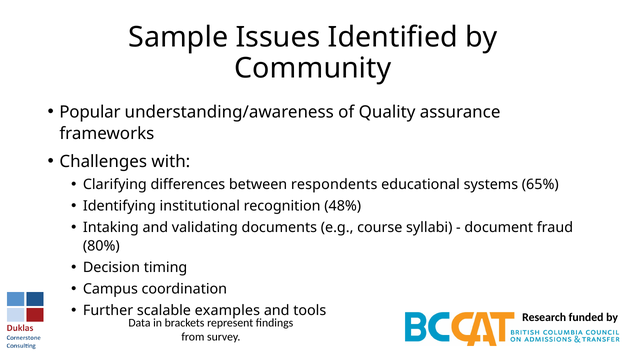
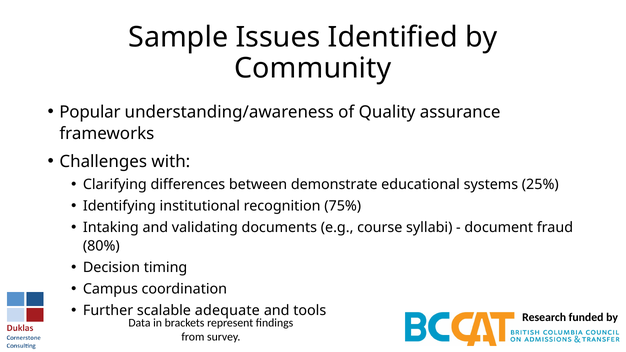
respondents: respondents -> demonstrate (334, 185)
65%: 65% -> 25% (540, 185)
48%: 48% -> 75% (343, 206)
examples: examples -> adequate (227, 311)
